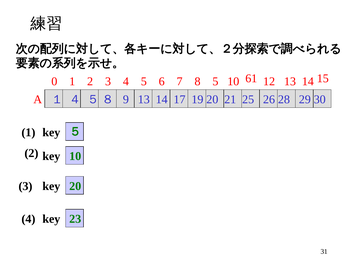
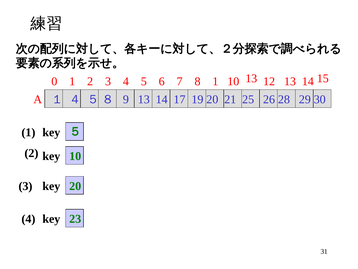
8 5: 5 -> 1 (215, 81)
10 61: 61 -> 13 (251, 78)
